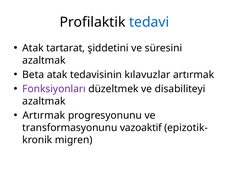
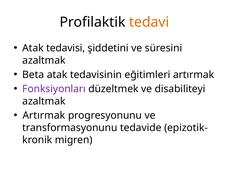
tedavi colour: blue -> orange (149, 22)
tartarat: tartarat -> tedavisi (66, 48)
kılavuzlar: kılavuzlar -> eğitimleri (147, 75)
vazoaktif: vazoaktif -> tedavide (141, 128)
